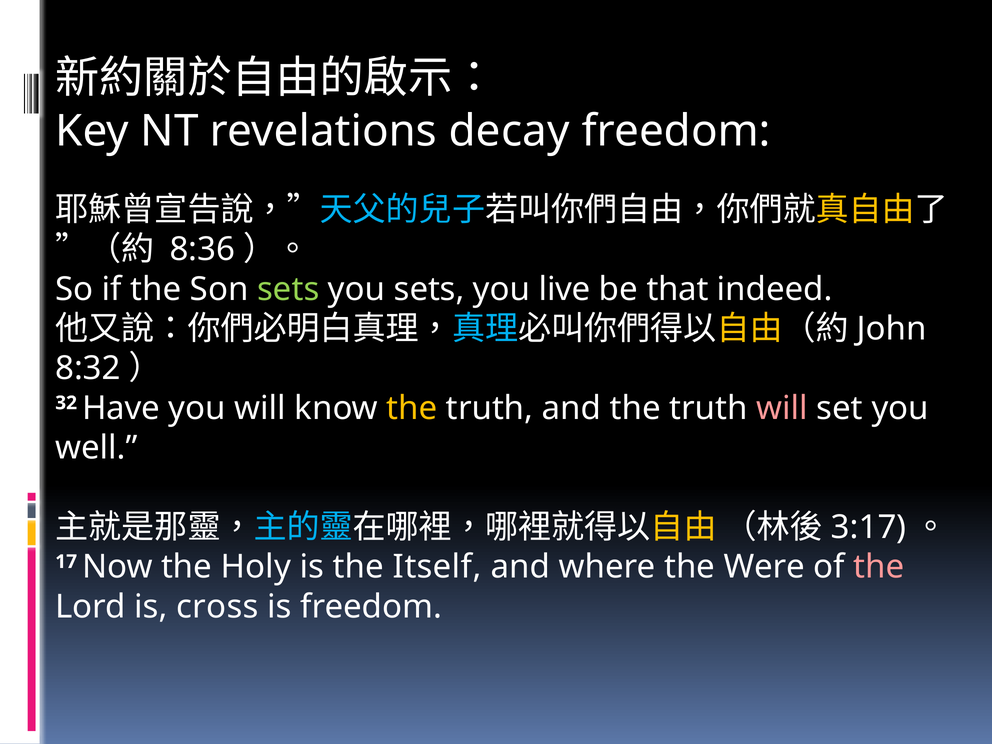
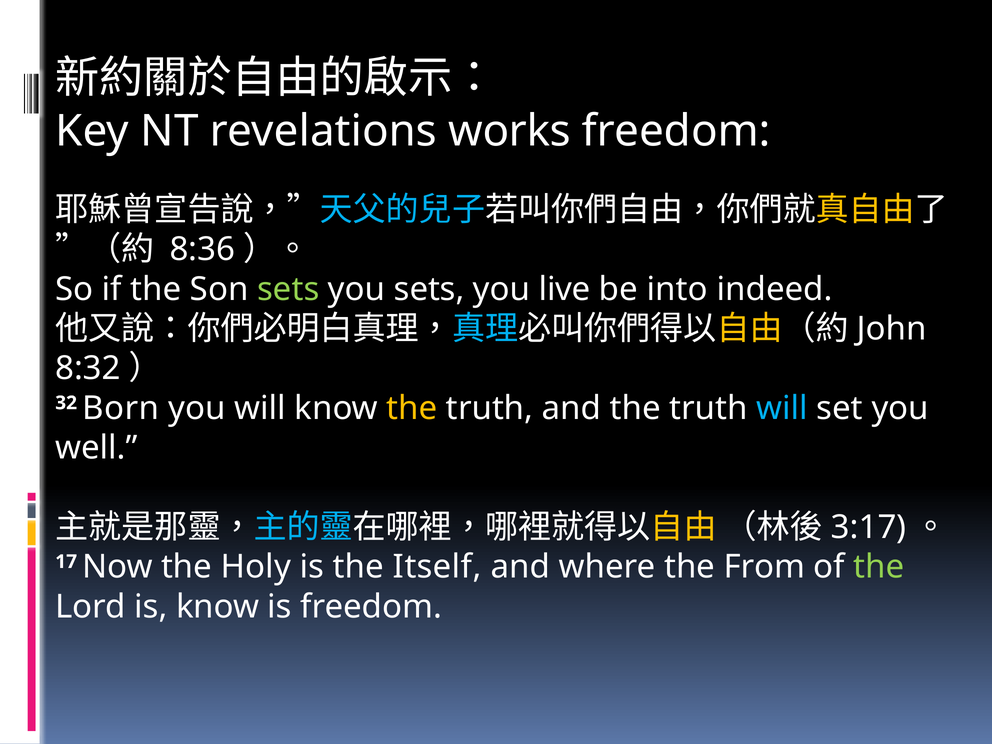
decay: decay -> works (510, 131)
that: that -> into (677, 289)
Have: Have -> Born (121, 408)
will colour: pink -> light blue (782, 408)
Were: Were -> From (764, 567)
the colour: pink -> light green (879, 567)
is cross: cross -> know (218, 607)
